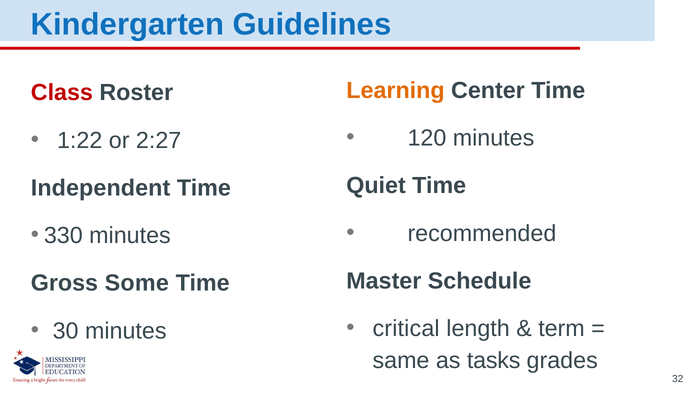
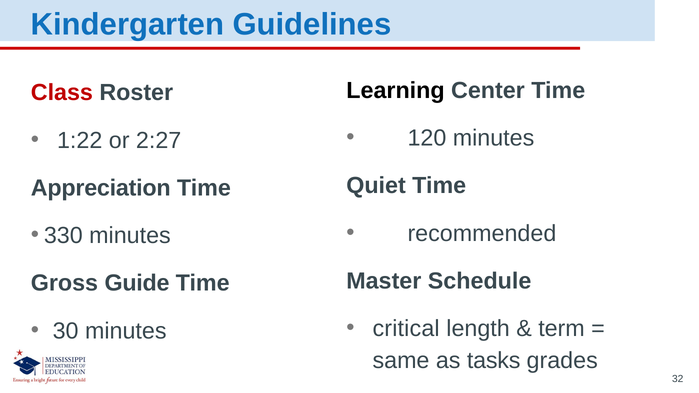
Learning colour: orange -> black (395, 90)
Independent: Independent -> Appreciation (101, 188)
Some: Some -> Guide (137, 283)
